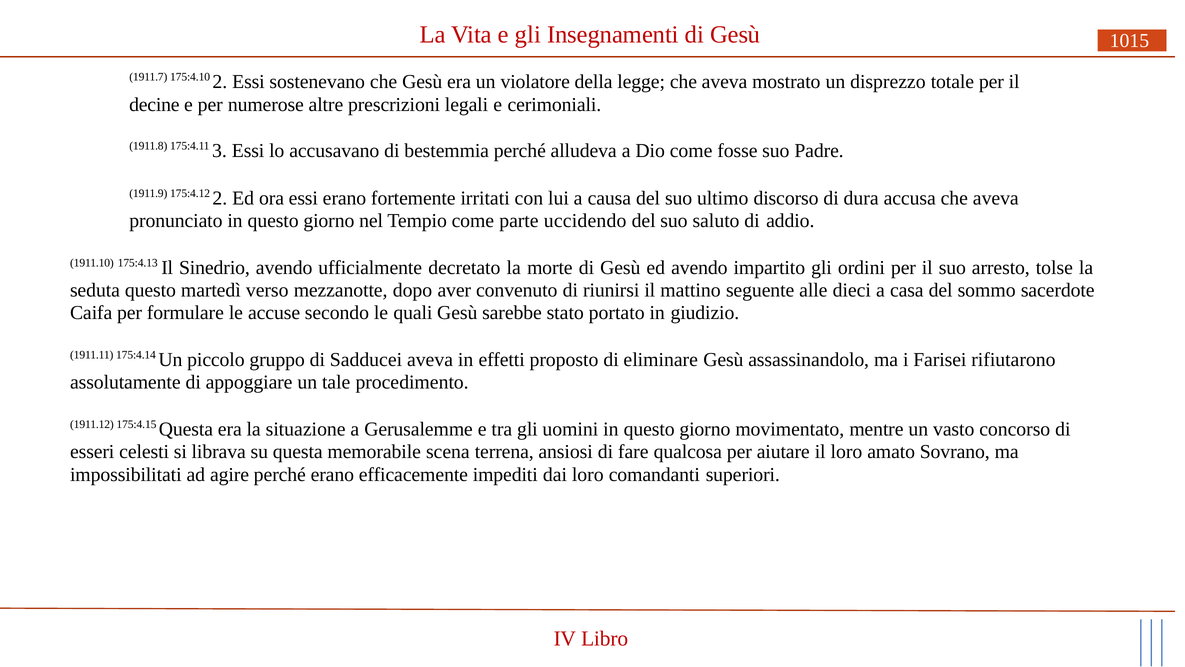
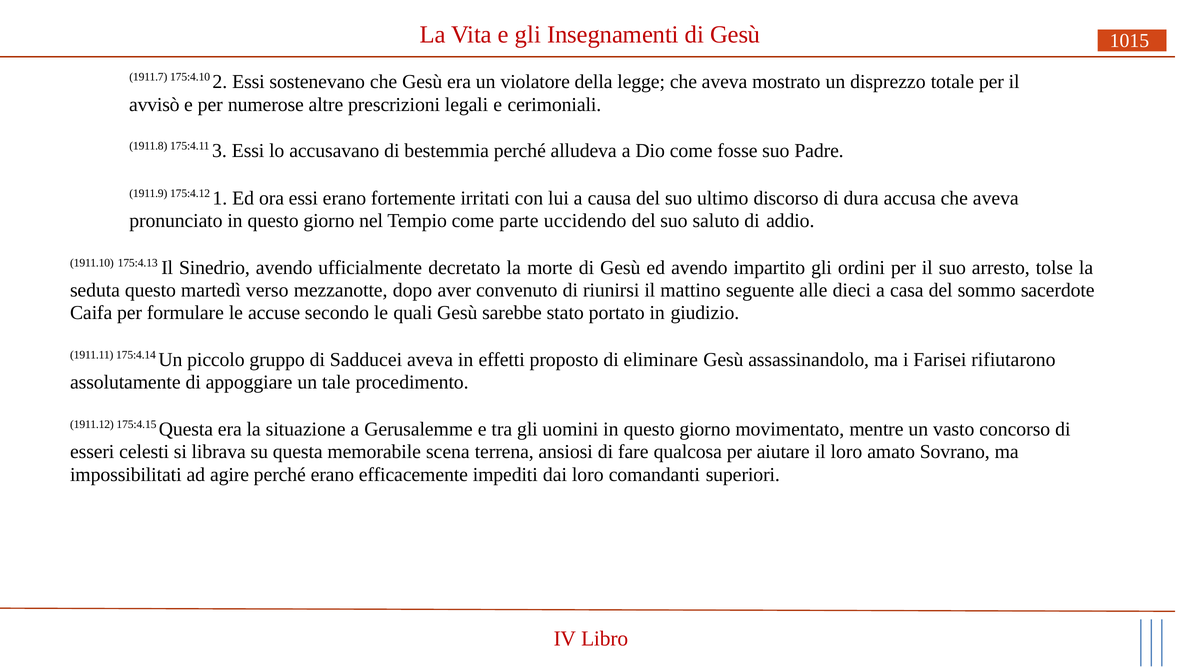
decine: decine -> avvisò (154, 105)
175:4.12 2: 2 -> 1 (220, 198)
